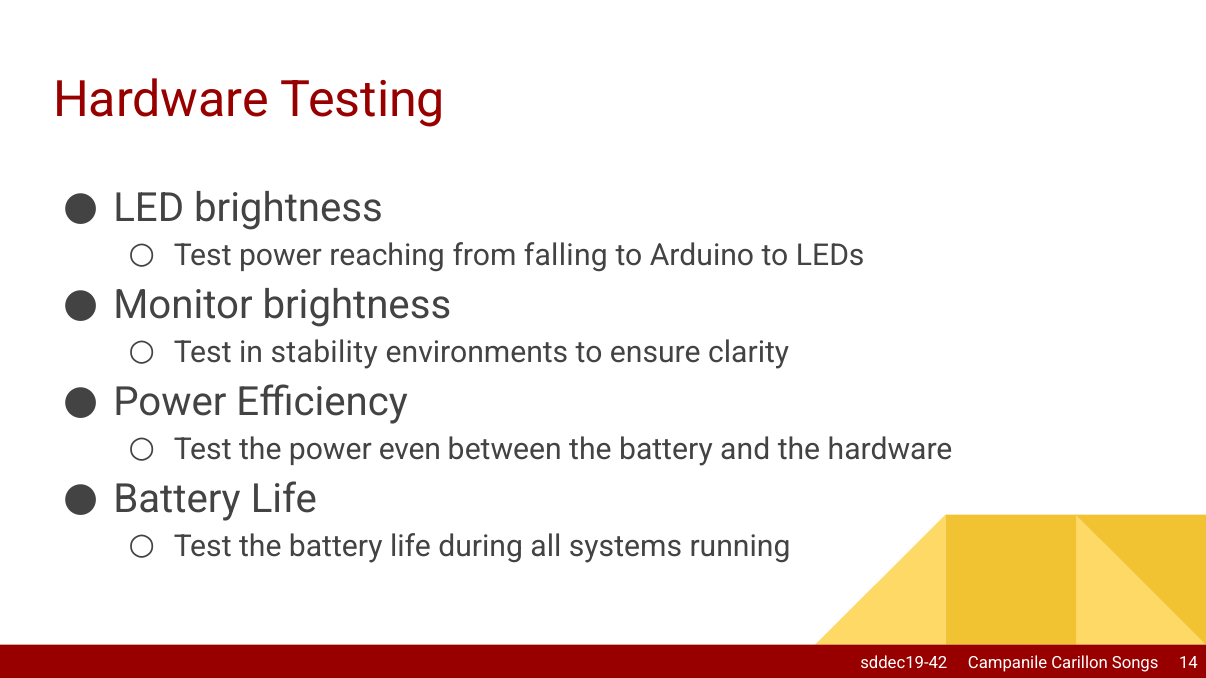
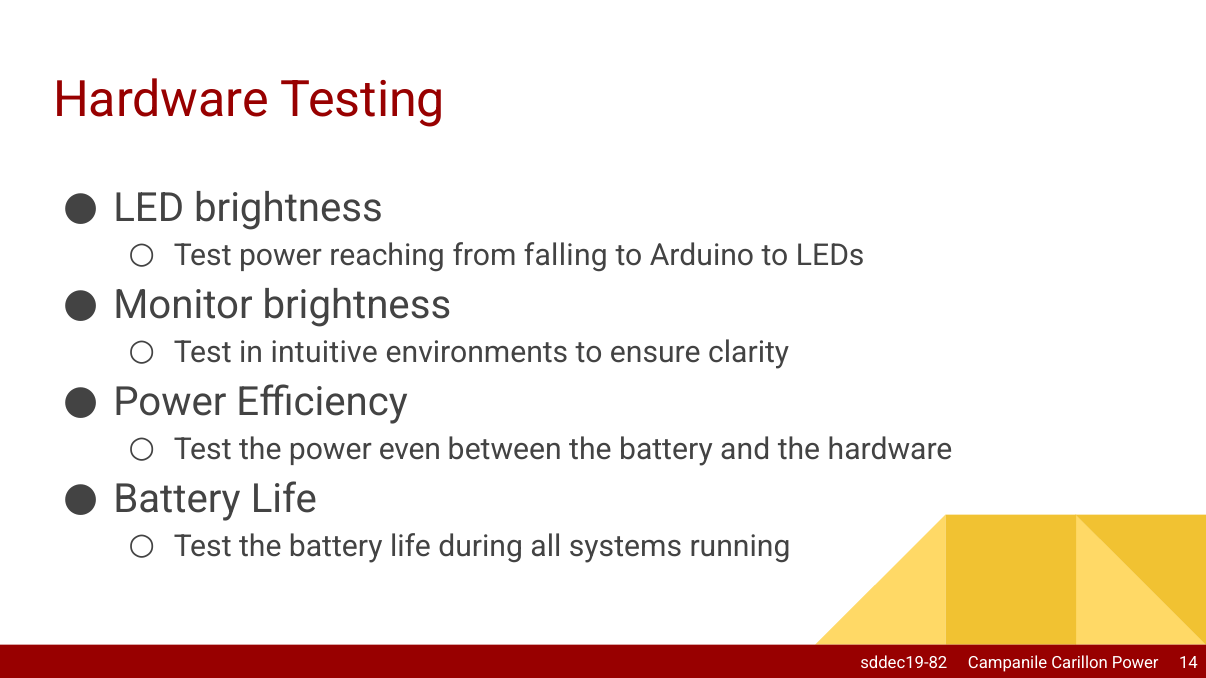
stability: stability -> intuitive (324, 352)
sddec19-42: sddec19-42 -> sddec19-82 (904, 664)
Carillon Songs: Songs -> Power (1135, 664)
